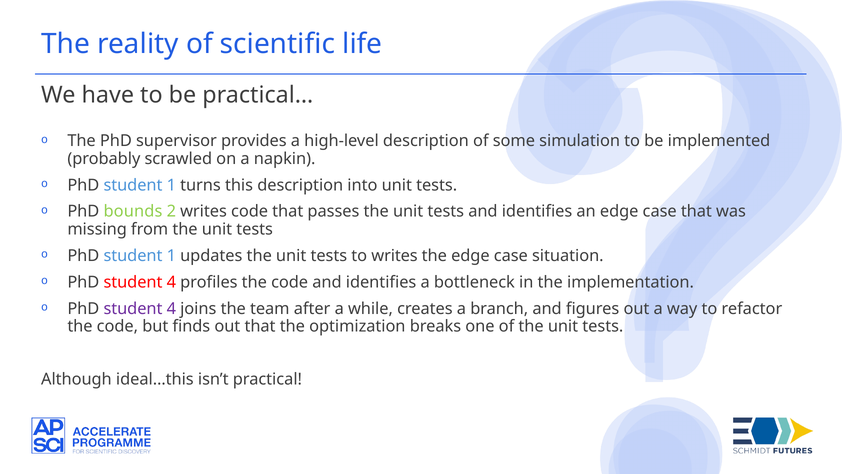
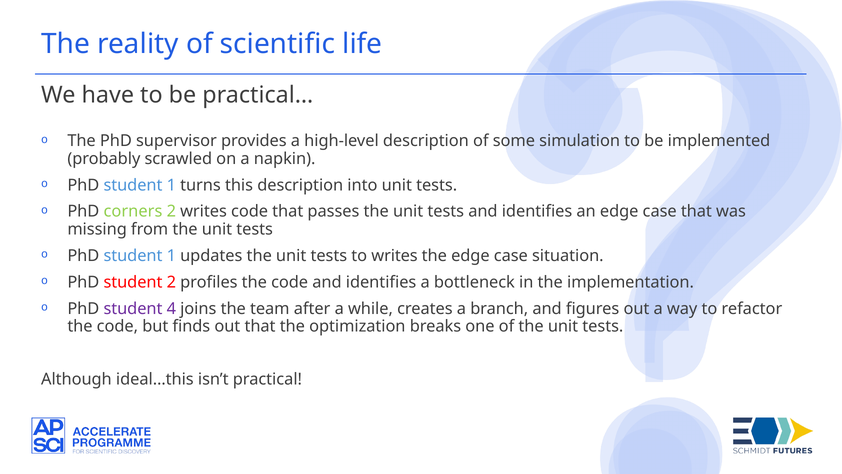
bounds: bounds -> corners (133, 211)
4: 4 -> 2 (171, 282)
